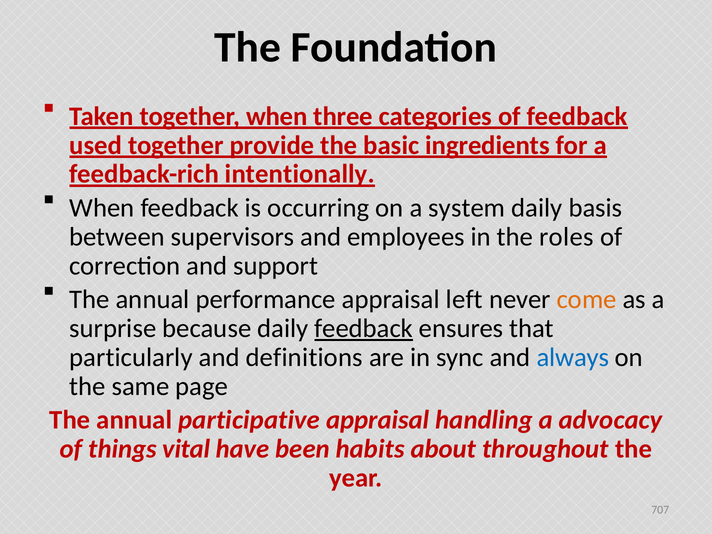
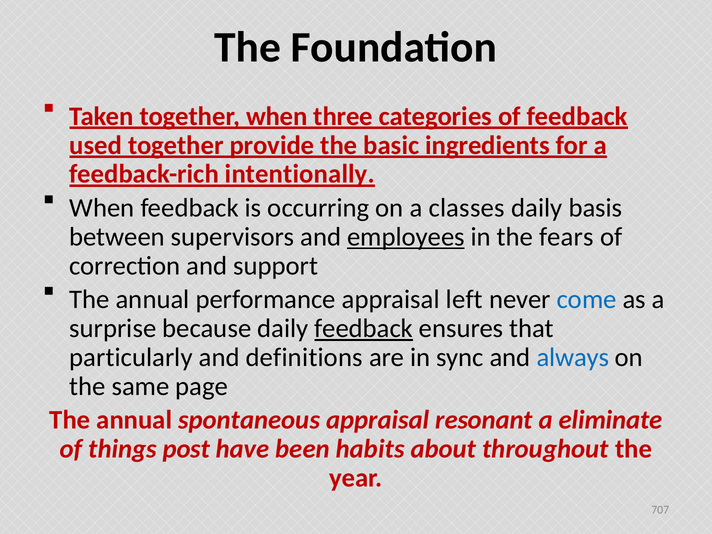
system: system -> classes (467, 208)
employees underline: none -> present (406, 237)
roles: roles -> fears (566, 237)
come colour: orange -> blue (587, 300)
participative: participative -> spontaneous (249, 420)
handling: handling -> resonant (484, 420)
advocacy: advocacy -> eliminate (611, 420)
vital: vital -> post (186, 449)
